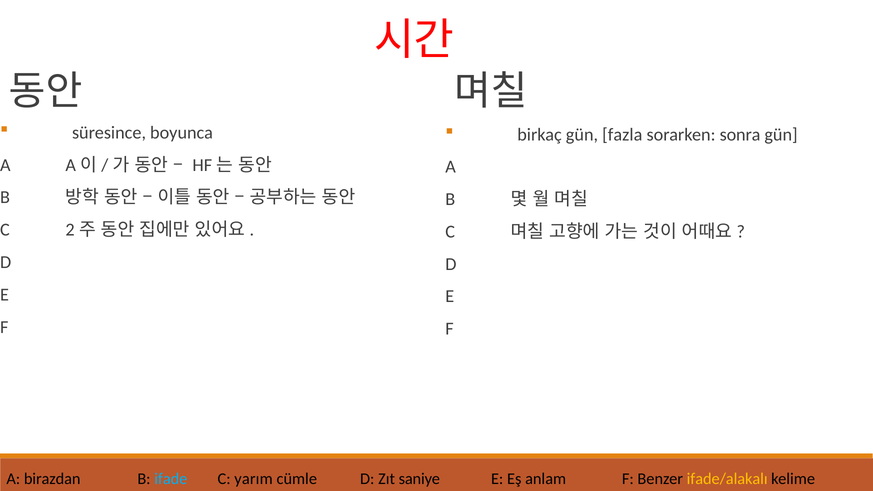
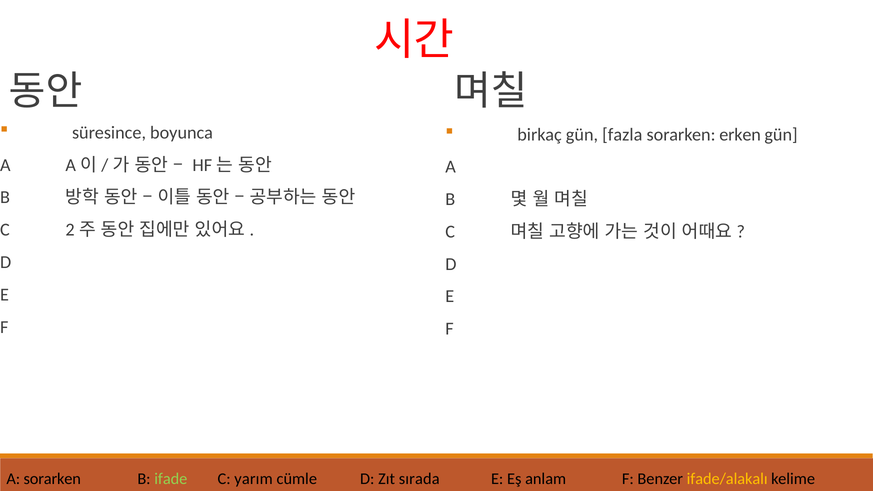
sonra: sonra -> erken (740, 135)
A birazdan: birazdan -> sorarken (52, 479)
ifade colour: light blue -> light green (171, 479)
saniye: saniye -> sırada (419, 479)
